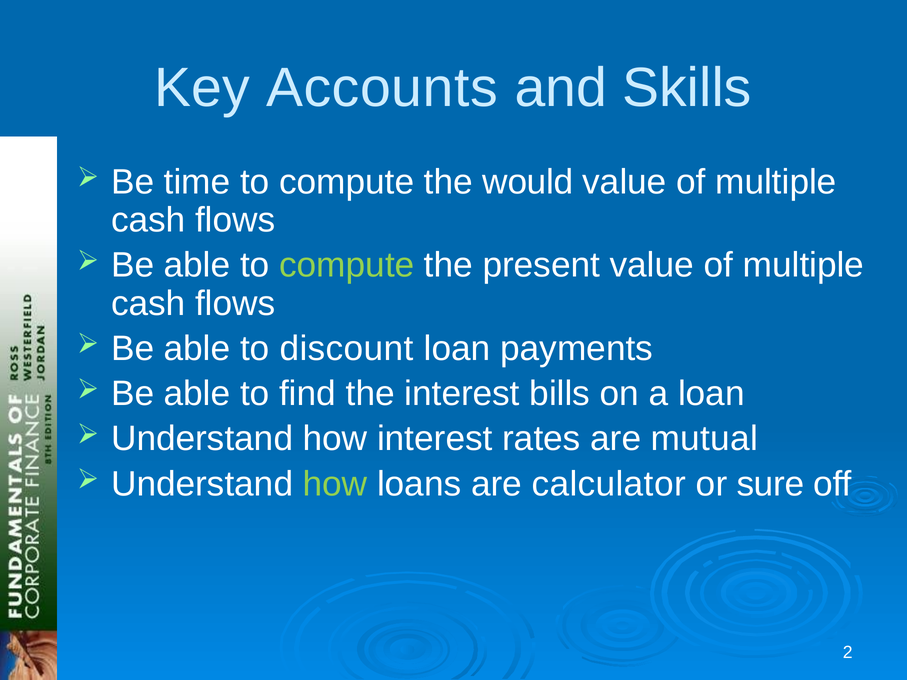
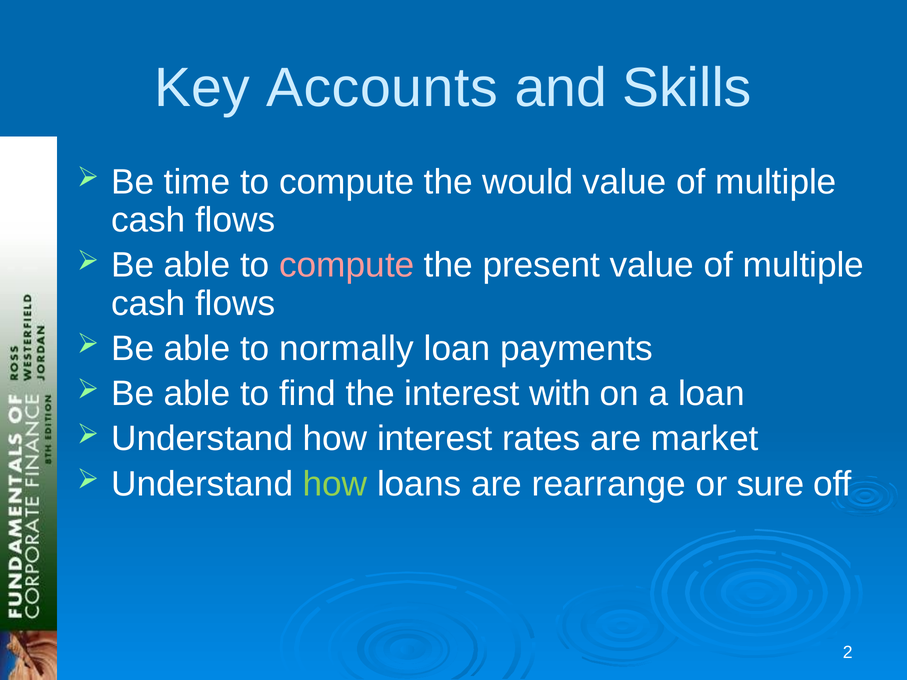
compute colour: light green -> pink (347, 265)
discount: discount -> normally (347, 349)
bills: bills -> with (560, 394)
mutual: mutual -> market (705, 439)
calculator: calculator -> rearrange (609, 484)
